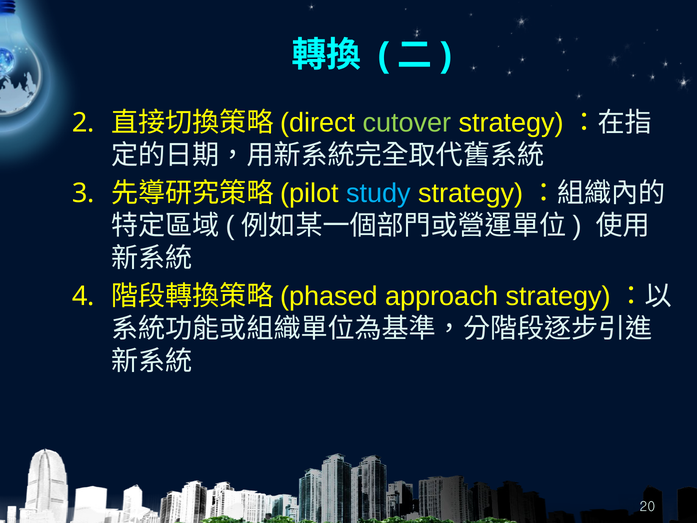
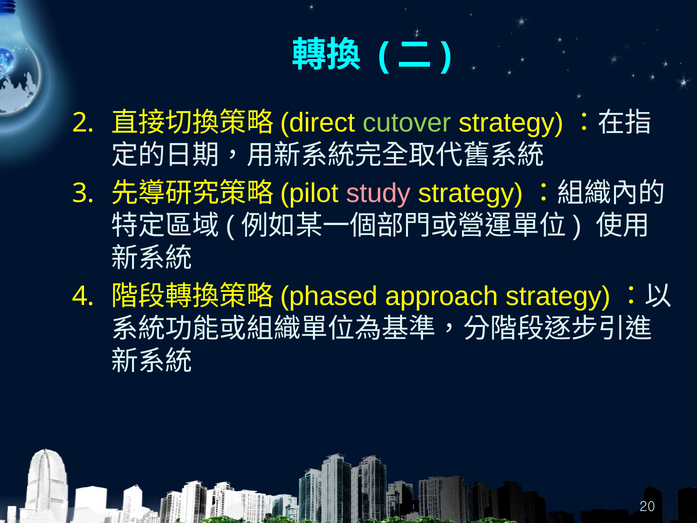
study colour: light blue -> pink (378, 193)
